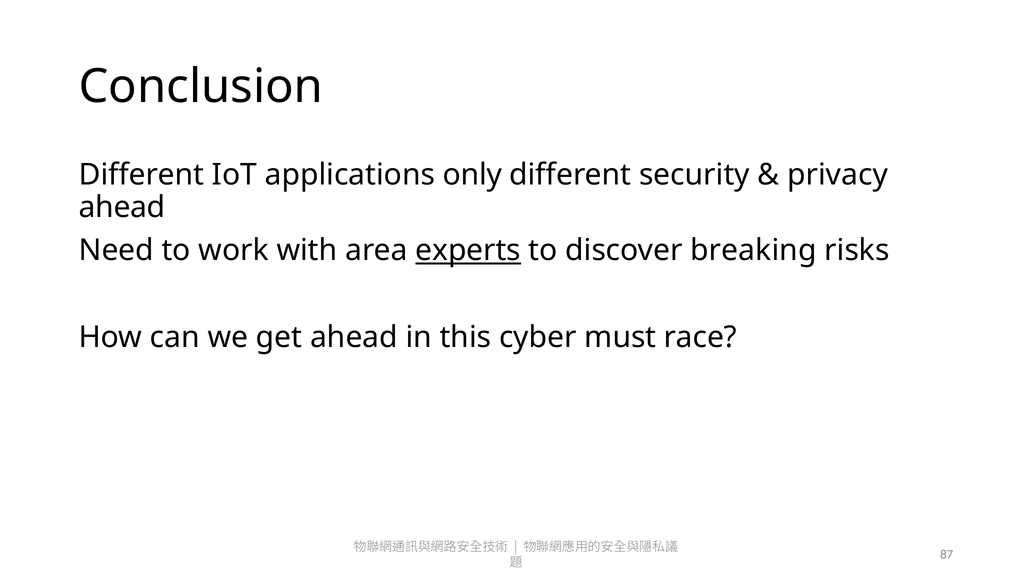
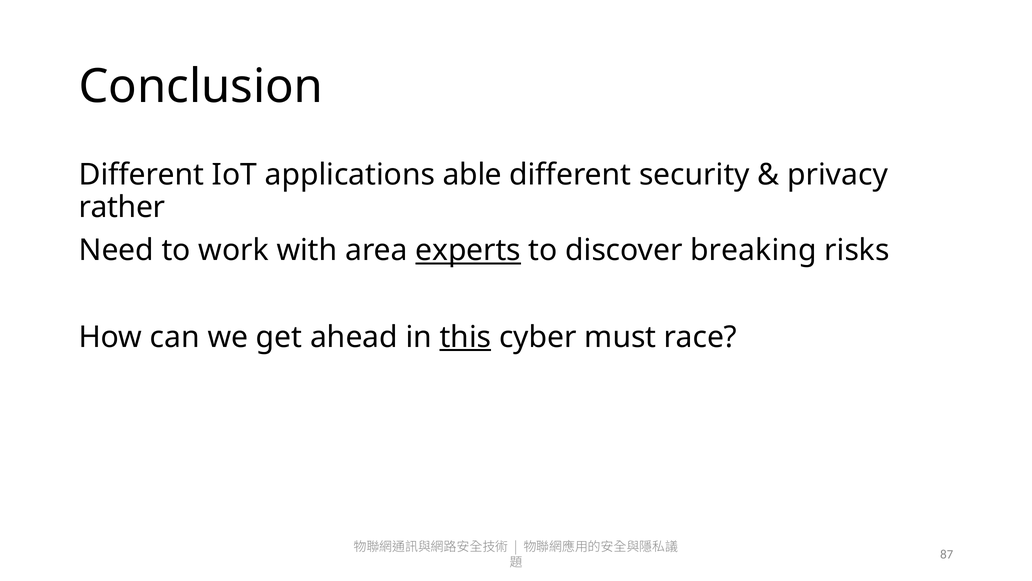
only: only -> able (472, 174)
ahead: ahead -> rather (122, 207)
this underline: none -> present (465, 337)
